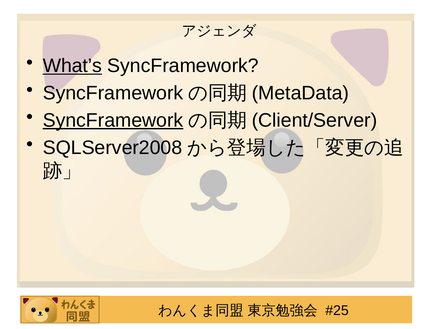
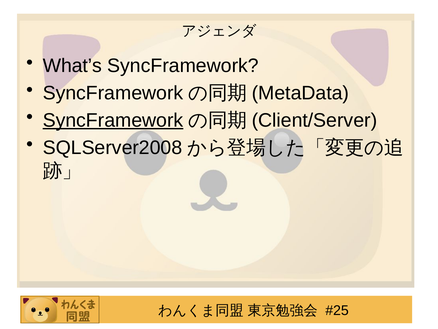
What’s underline: present -> none (72, 66)
